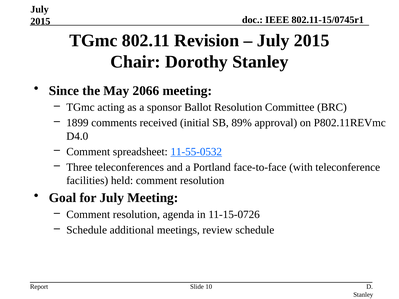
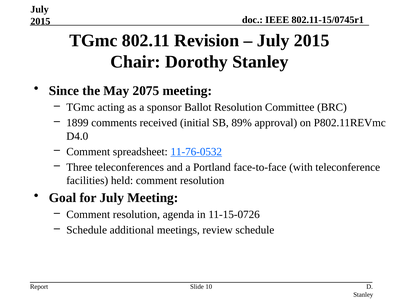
2066: 2066 -> 2075 (146, 91)
11-55-0532: 11-55-0532 -> 11-76-0532 (196, 152)
